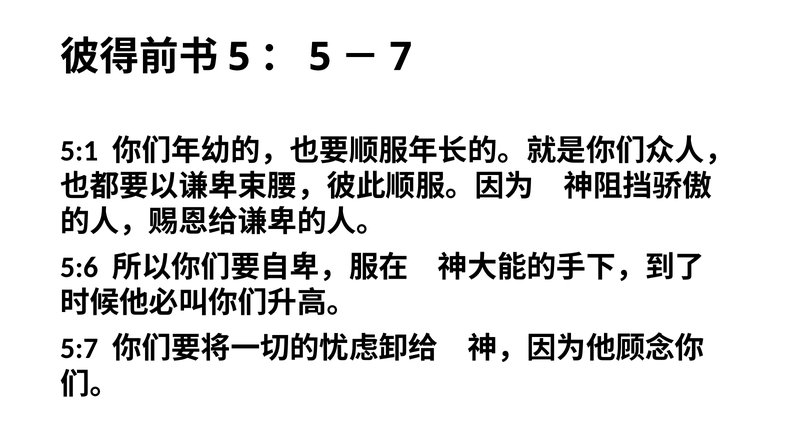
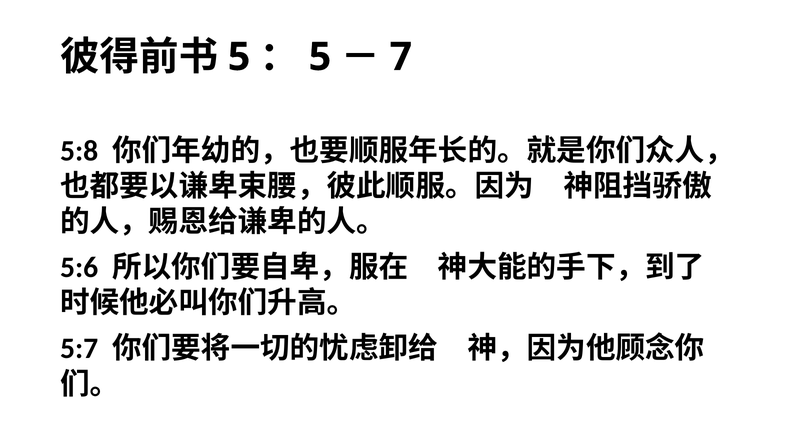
5:1: 5:1 -> 5:8 (79, 151)
